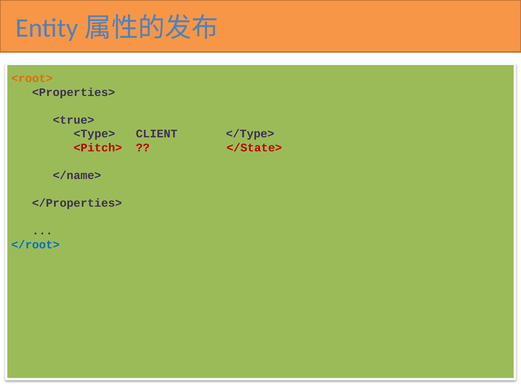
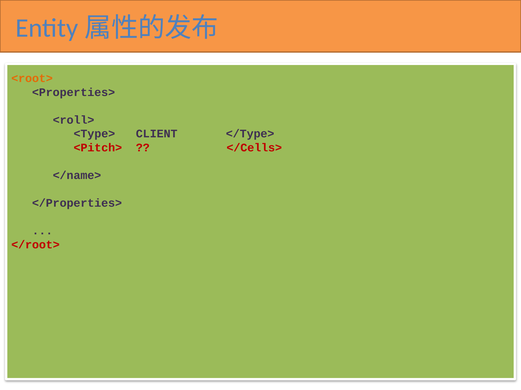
<true>: <true> -> <roll> (74, 120)
</State>: </State> -> </Cells> (254, 148)
</root> colour: blue -> red (35, 245)
